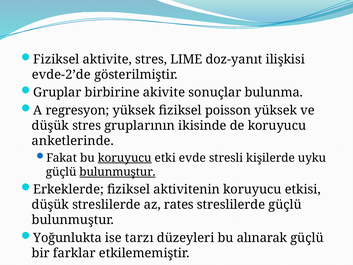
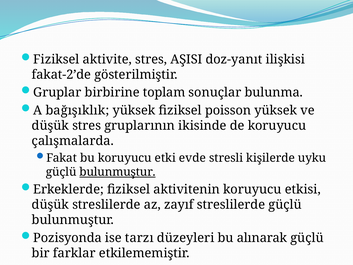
LIME: LIME -> AŞISI (186, 59)
evde-2’de: evde-2’de -> fakat-2’de (61, 75)
akivite: akivite -> toplam (164, 92)
regresyon: regresyon -> bağışıklık (77, 110)
anketlerinde: anketlerinde -> çalışmalarda (73, 141)
koruyucu underline: present -> none (125, 158)
rates: rates -> zayıf (179, 204)
Yoğunlukta: Yoğunlukta -> Pozisyonda (67, 238)
